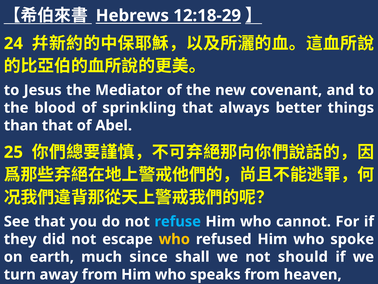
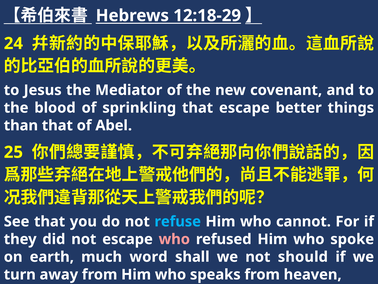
that always: always -> escape (244, 108)
who colour: yellow -> pink (174, 239)
since: since -> word (149, 256)
